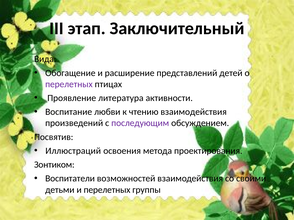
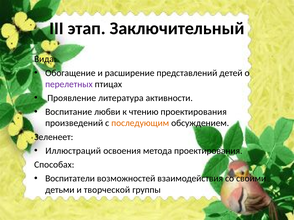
чтению взаимодействия: взаимодействия -> проектирования (194, 112)
последующим colour: purple -> orange (140, 123)
Посвятив: Посвятив -> Зеленеет (54, 137)
Зонтиком: Зонтиком -> Способах (54, 165)
и перелетных: перелетных -> творческой (107, 190)
